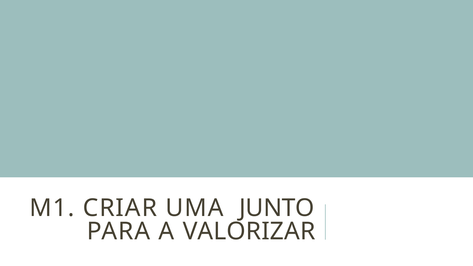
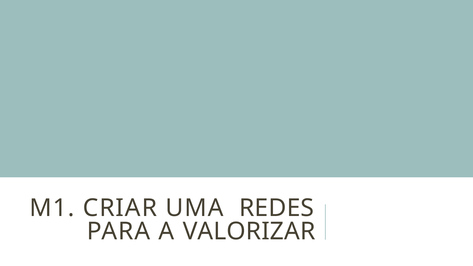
JUNTO: JUNTO -> REDES (277, 208)
